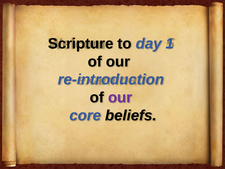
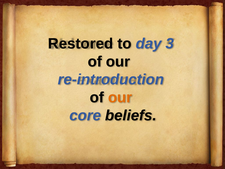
Scripture: Scripture -> Restored (81, 44)
1: 1 -> 3 (170, 44)
our colour: purple -> orange (120, 97)
